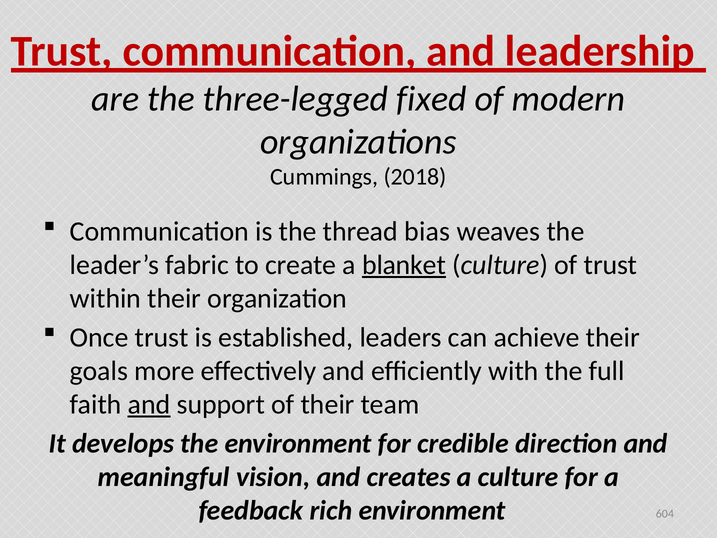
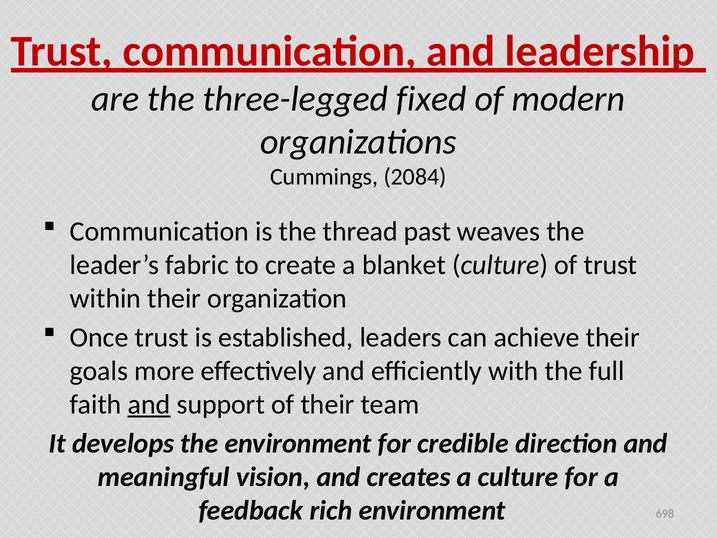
2018: 2018 -> 2084 (415, 177)
bias: bias -> past (427, 231)
blanket underline: present -> none (404, 265)
604: 604 -> 698 (665, 513)
